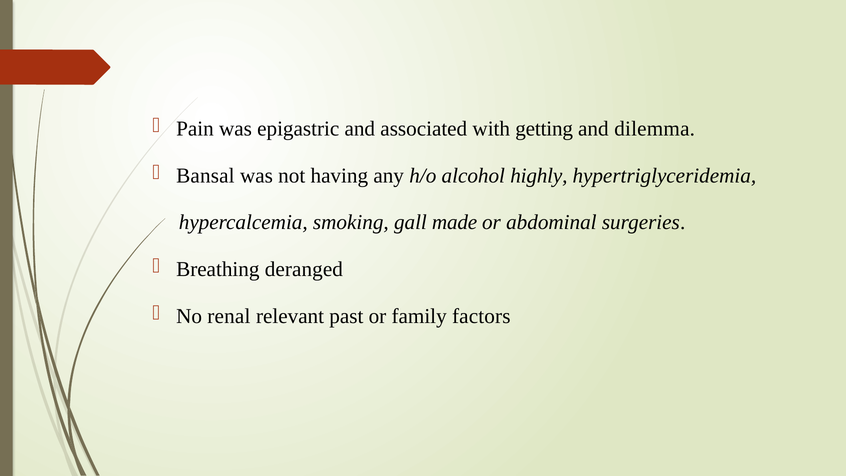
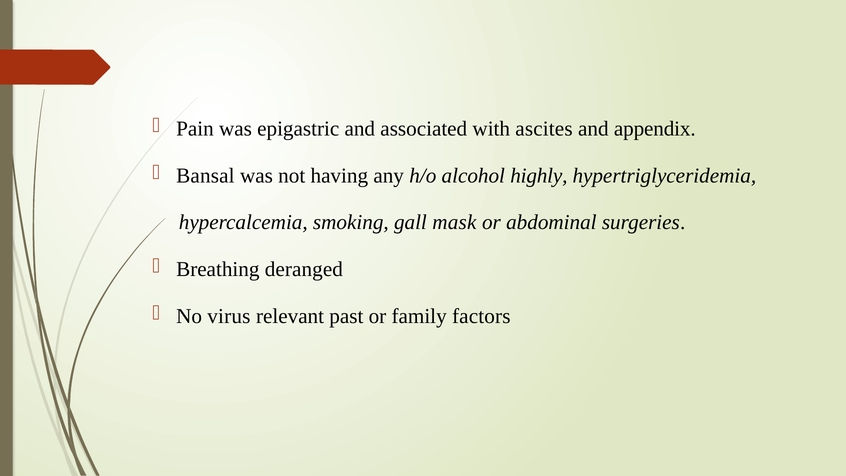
getting: getting -> ascites (544, 129)
dilemma: dilemma -> appendix (655, 129)
made: made -> mask (454, 222)
renal: renal -> virus (229, 316)
